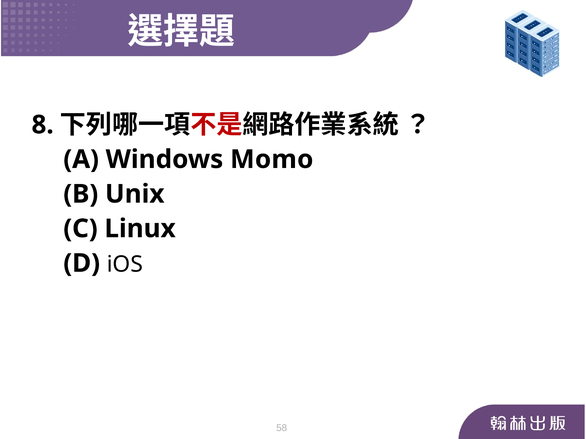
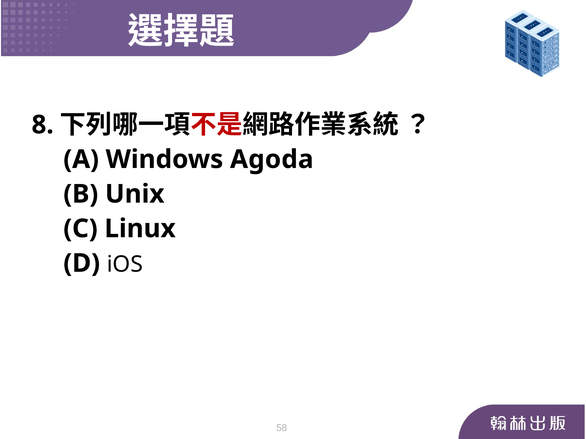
Momo: Momo -> Agoda (272, 160)
